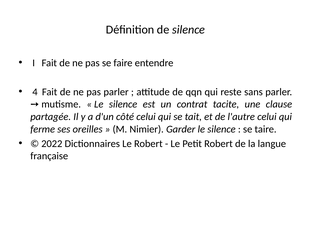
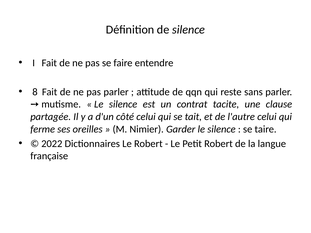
4: 4 -> 8 (35, 92)
